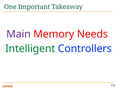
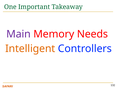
Intelligent colour: green -> orange (30, 48)
